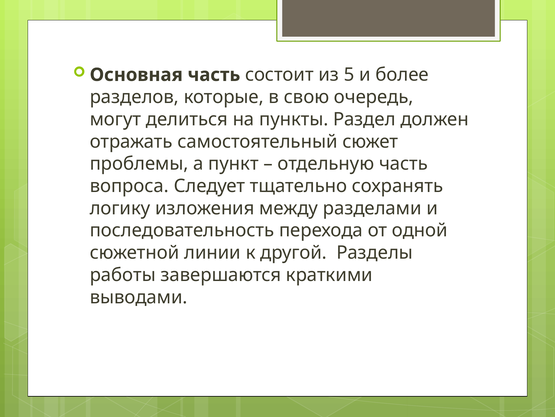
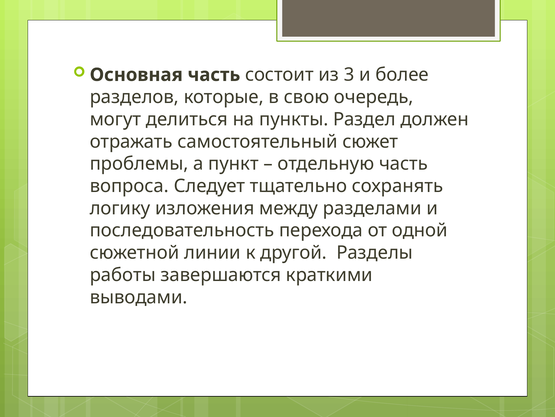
5: 5 -> 3 (349, 75)
